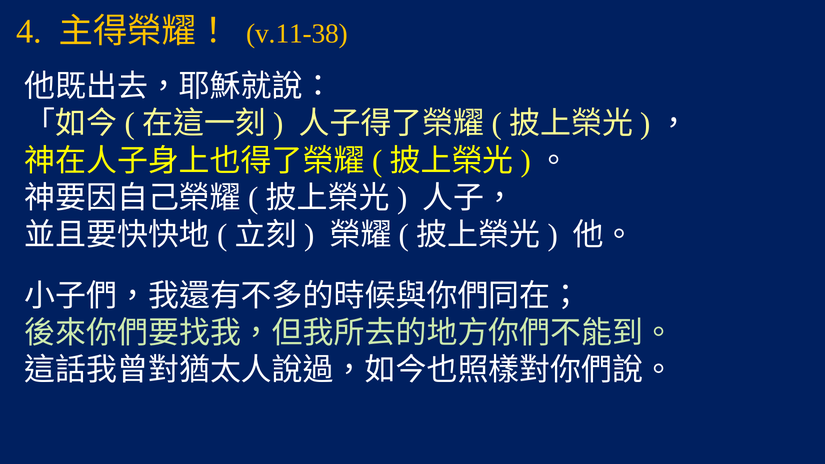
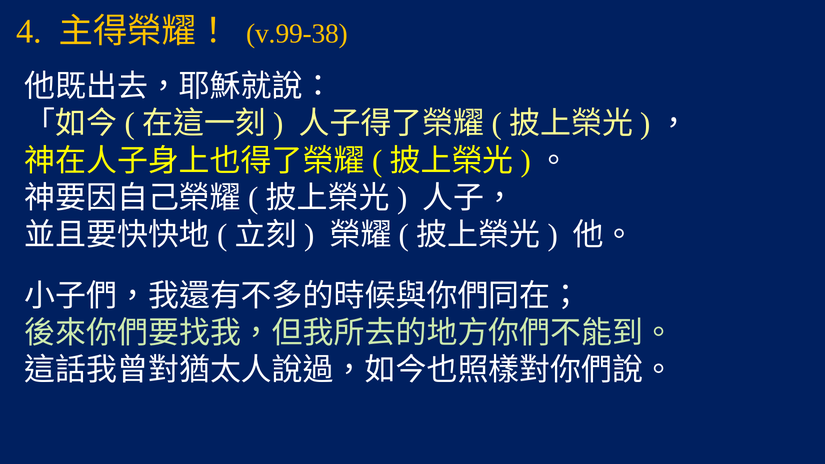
v.11-38: v.11-38 -> v.99-38 (297, 34)
